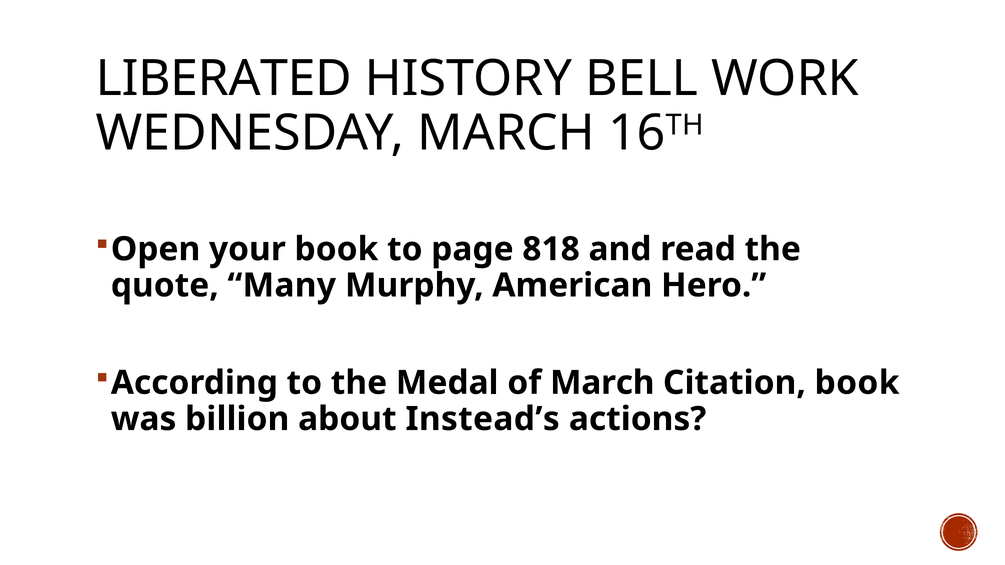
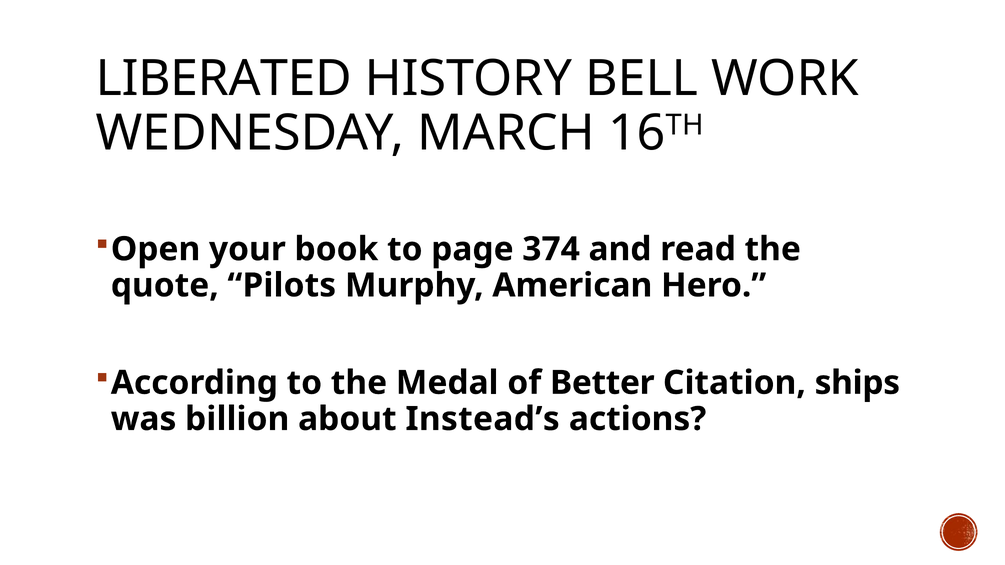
818: 818 -> 374 (551, 249)
Many: Many -> Pilots (282, 286)
of March: March -> Better (602, 383)
Citation book: book -> ships (857, 383)
